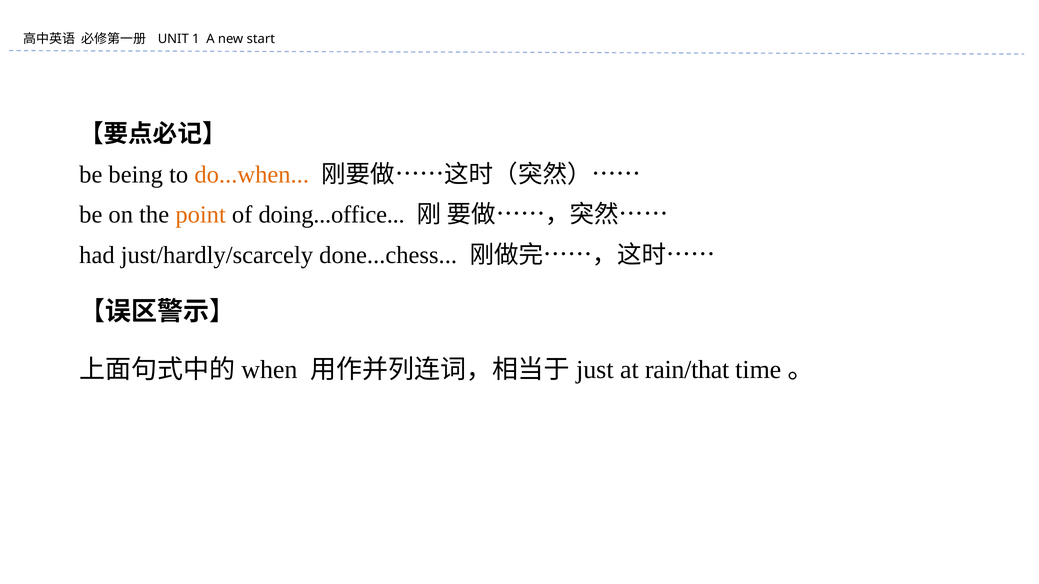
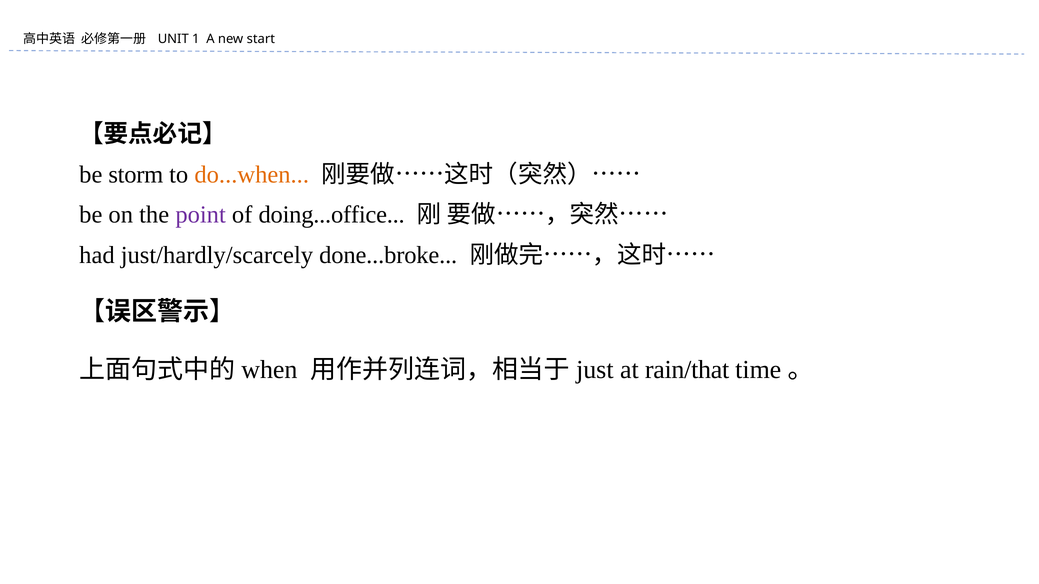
being: being -> storm (136, 175)
point colour: orange -> purple (201, 215)
done...chess: done...chess -> done...broke (388, 255)
